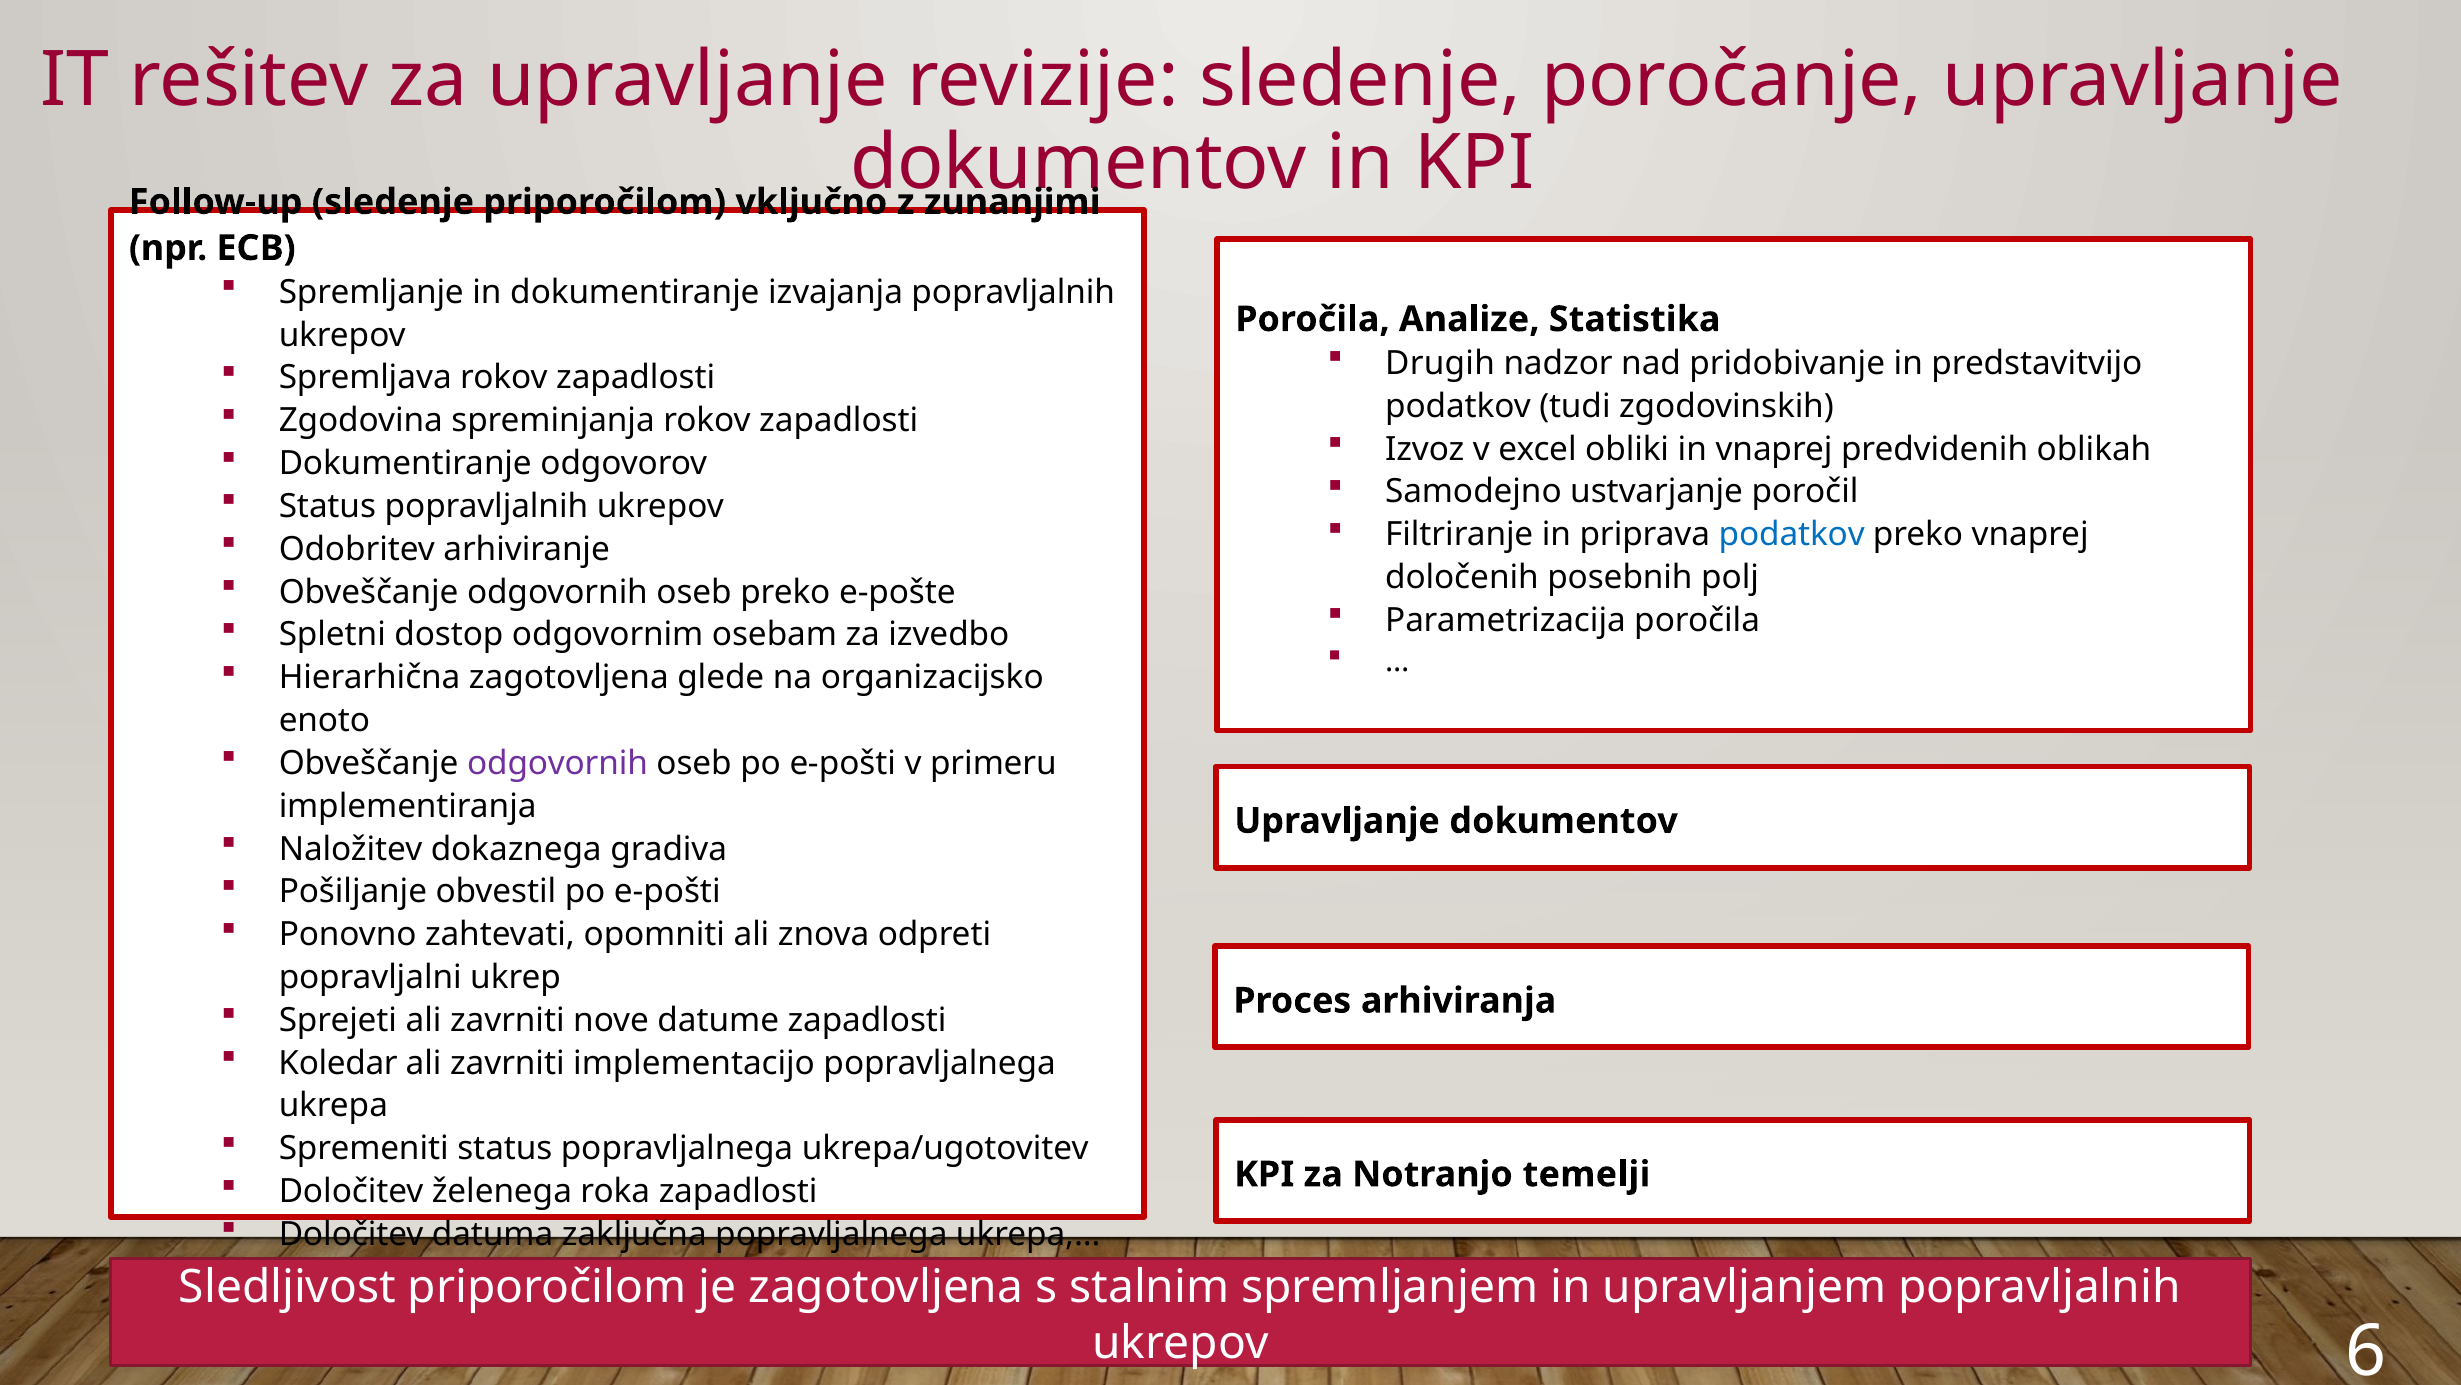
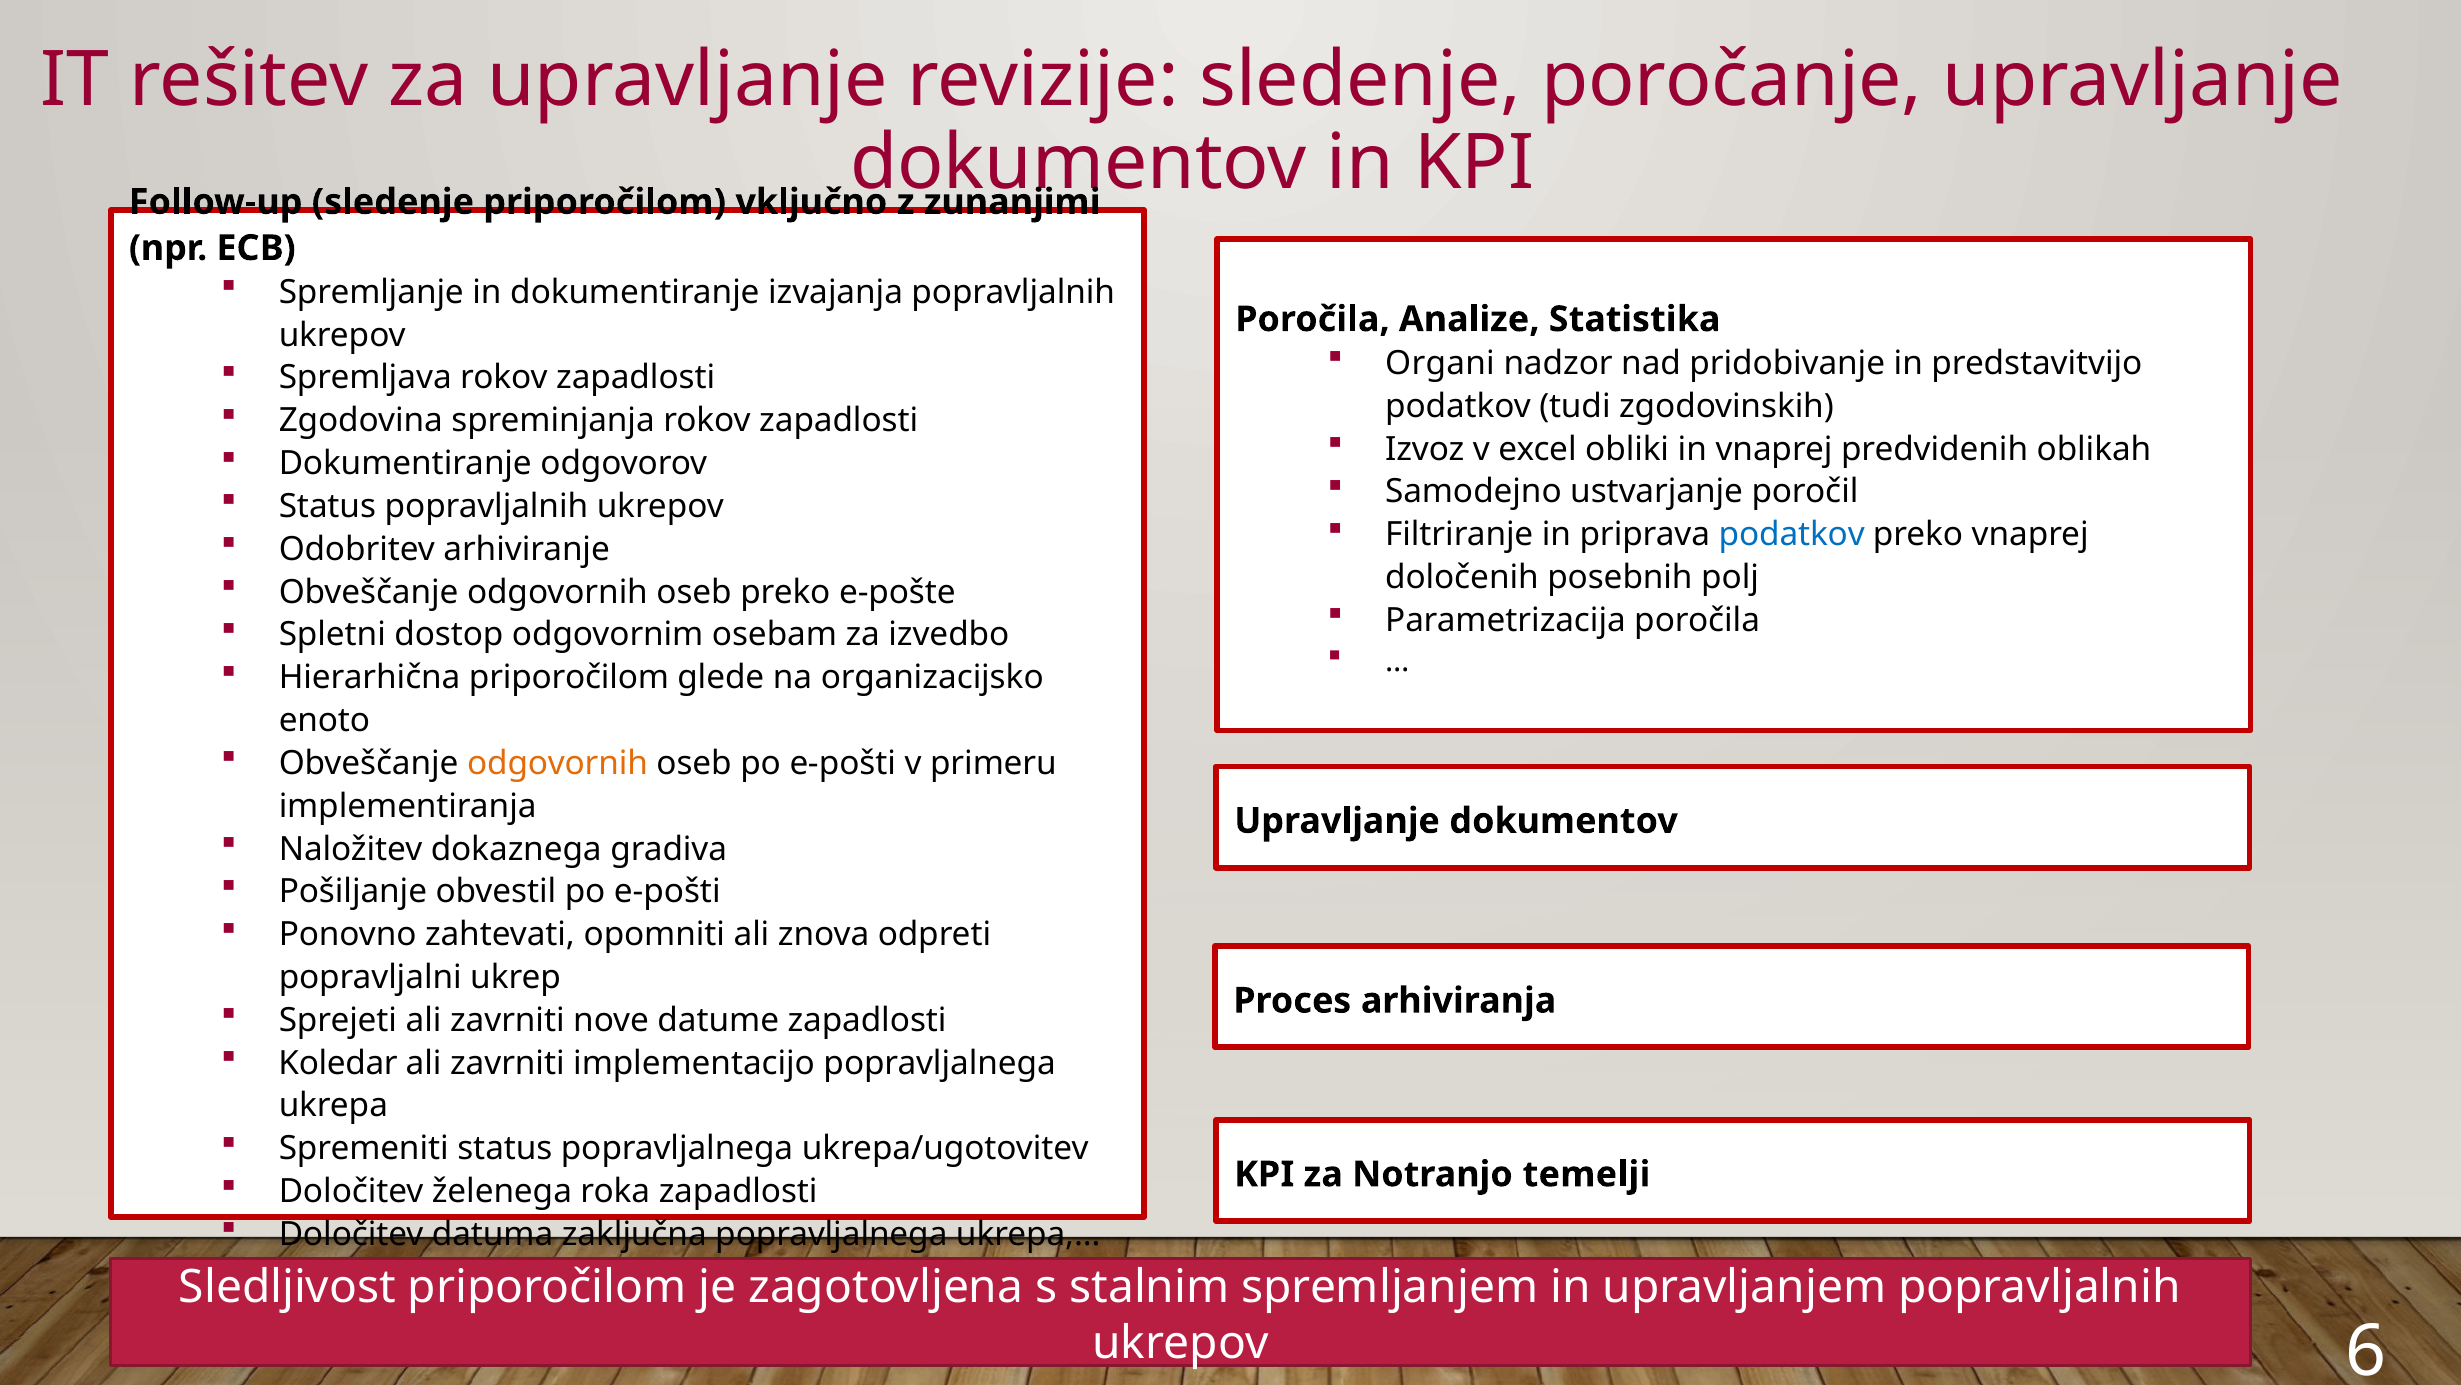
Drugih: Drugih -> Organi (1440, 363)
Hierarhična zagotovljena: zagotovljena -> priporočilom (569, 677)
odgovornih colour: purple -> orange (558, 763)
